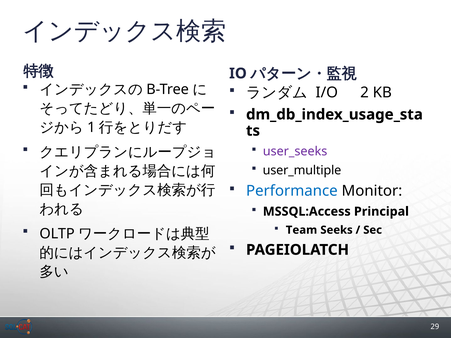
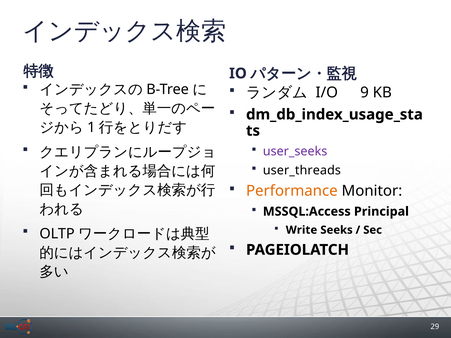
2: 2 -> 9 (365, 93)
user_multiple: user_multiple -> user_threads (302, 171)
Performance colour: blue -> orange (292, 191)
Team: Team -> Write (302, 230)
